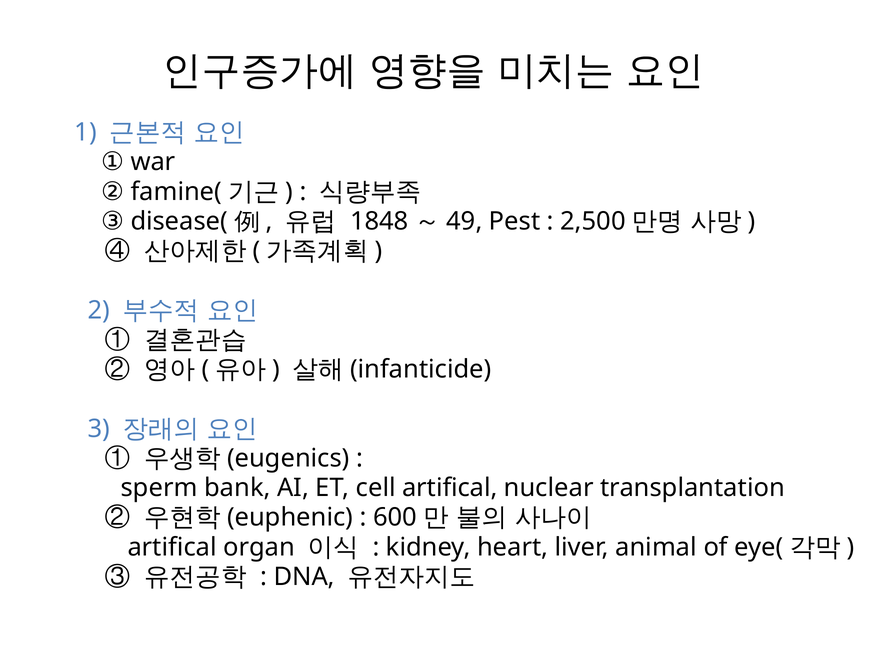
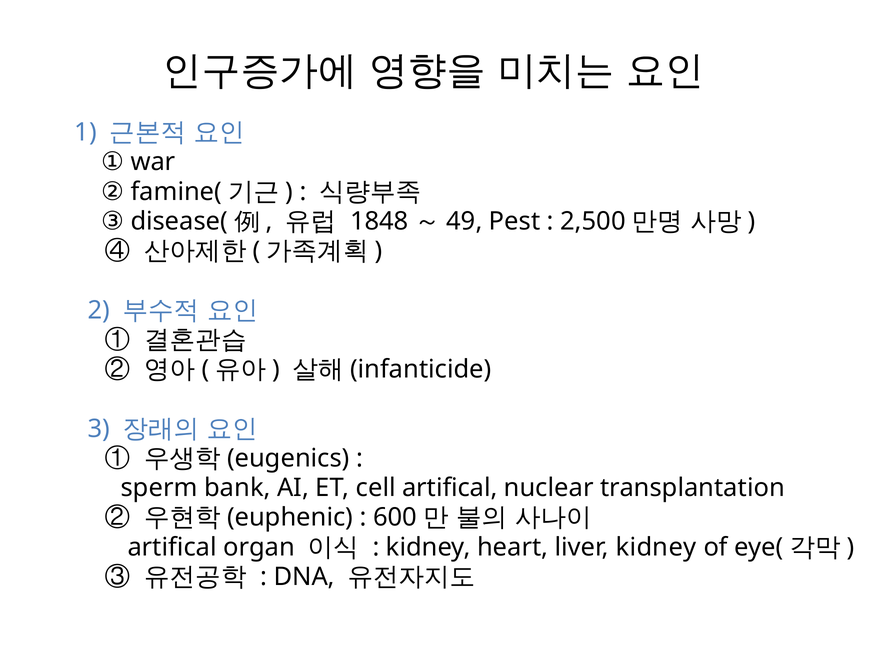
liver animal: animal -> kidney (656, 547)
